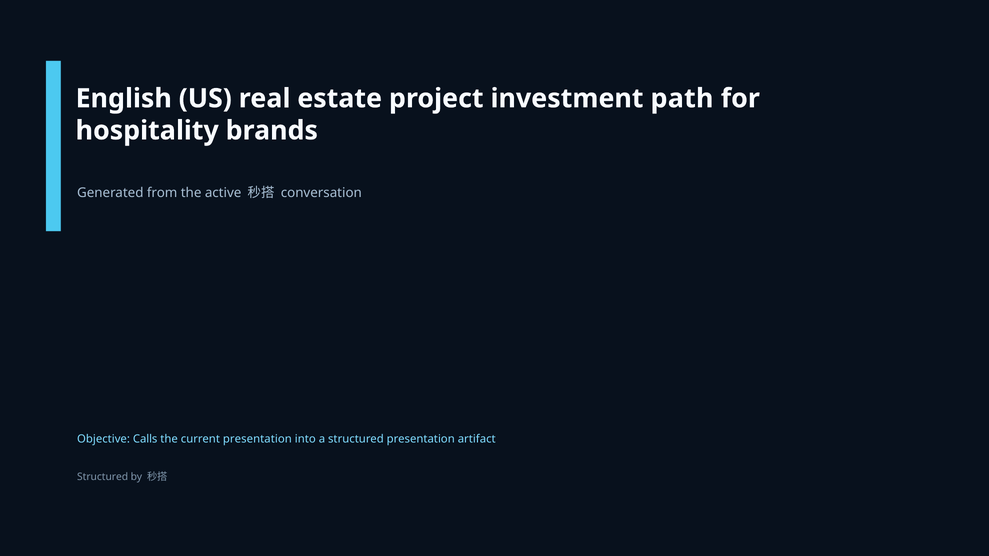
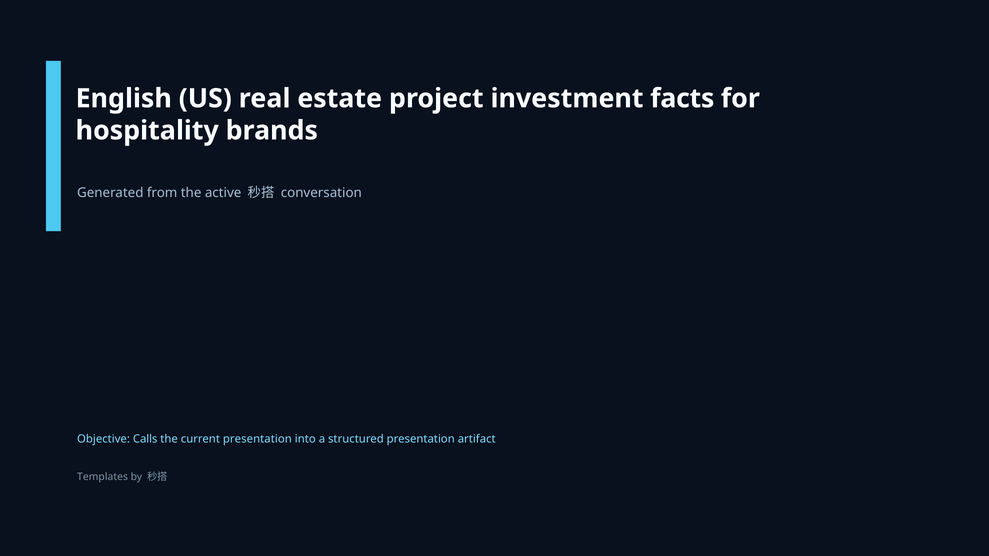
path: path -> facts (682, 99)
Structured: Structured -> Templates (103, 477)
